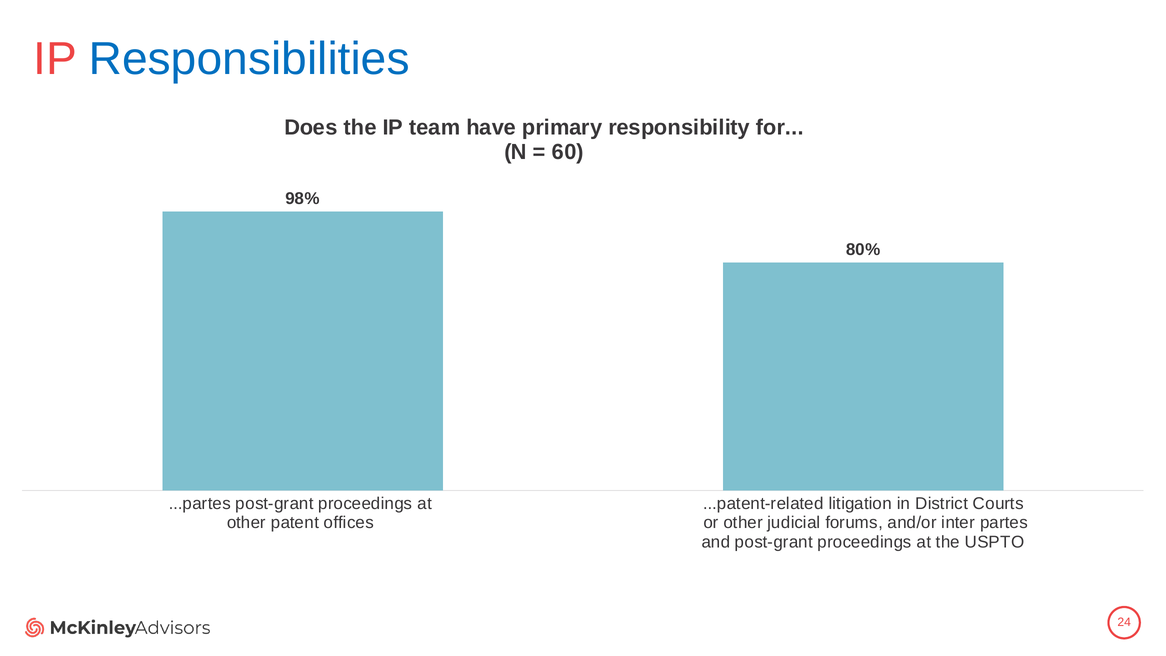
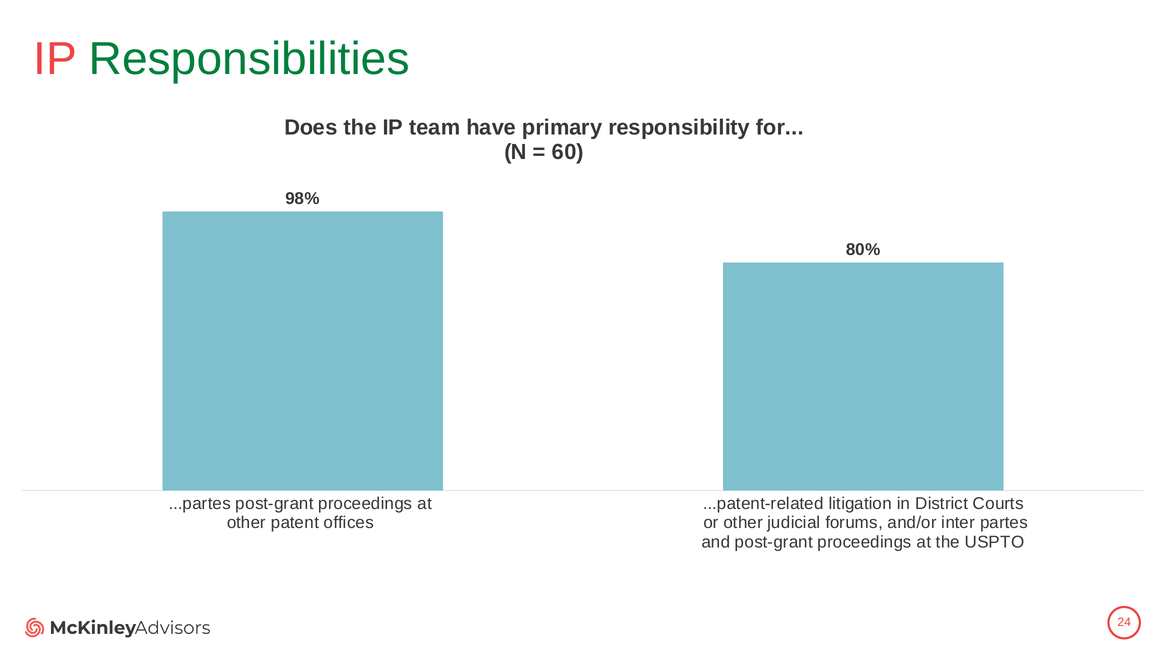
Responsibilities colour: blue -> green (249, 59)
